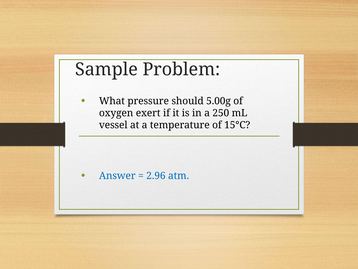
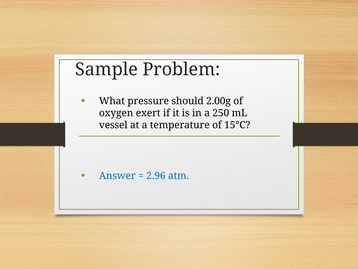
5.00g: 5.00g -> 2.00g (218, 101)
